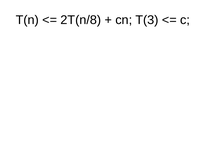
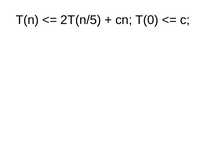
2T(n/8: 2T(n/8 -> 2T(n/5 (81, 20)
T(3: T(3 -> T(0 (147, 20)
